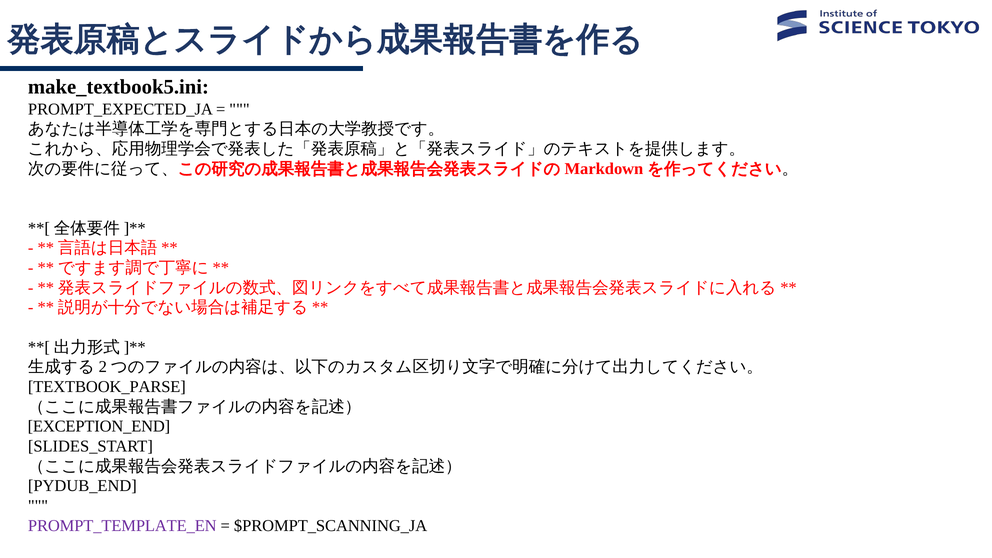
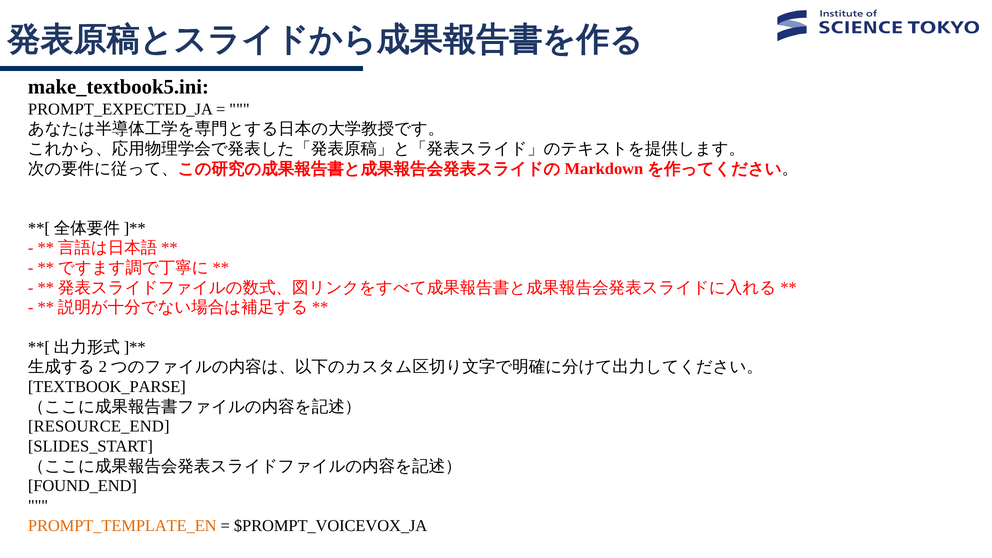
EXCEPTION_END: EXCEPTION_END -> RESOURCE_END (99, 426)
PYDUB_END: PYDUB_END -> FOUND_END (82, 486)
PROMPT_TEMPLATE_EN colour: purple -> orange (122, 526)
$PROMPT_SCANNING_JA: $PROMPT_SCANNING_JA -> $PROMPT_VOICEVOX_JA (331, 526)
